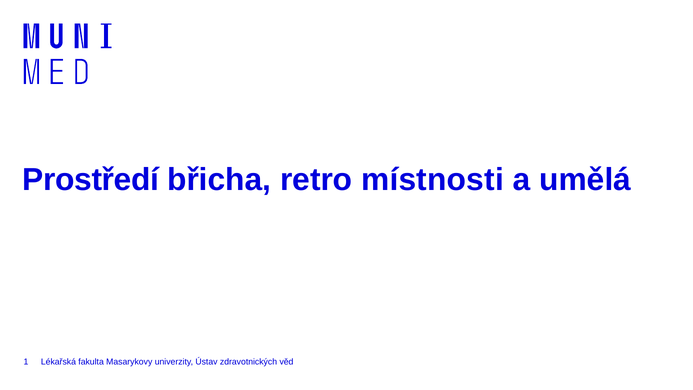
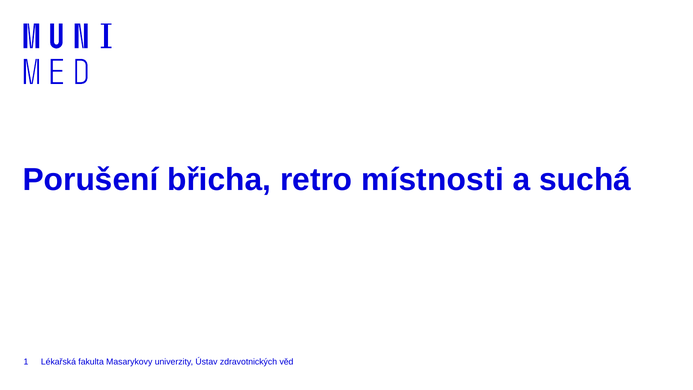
Prostředí: Prostředí -> Porušení (91, 180)
umělá: umělá -> suchá (585, 180)
